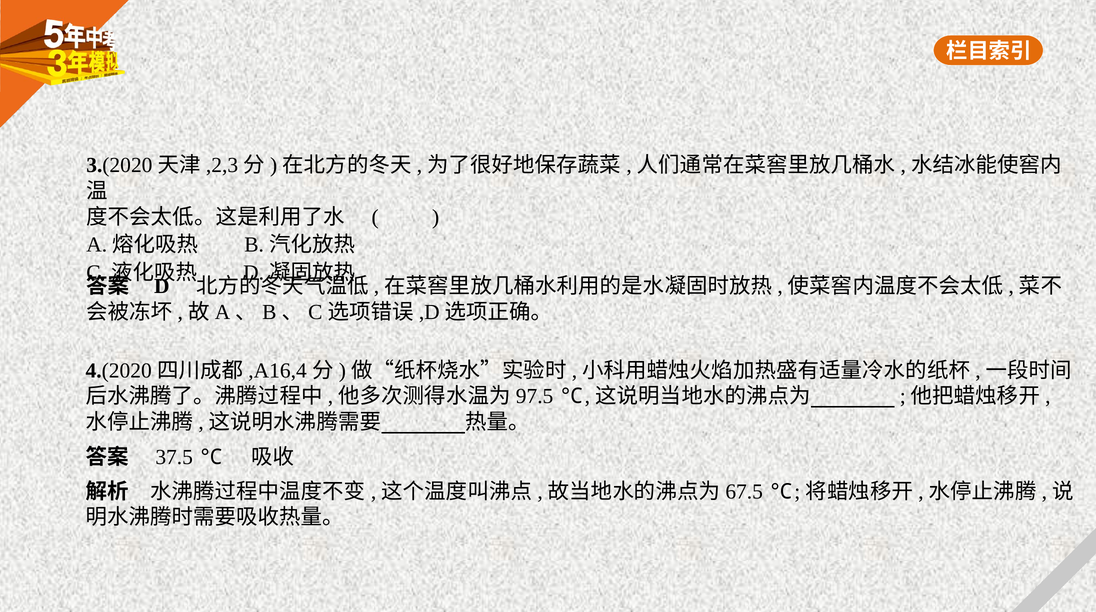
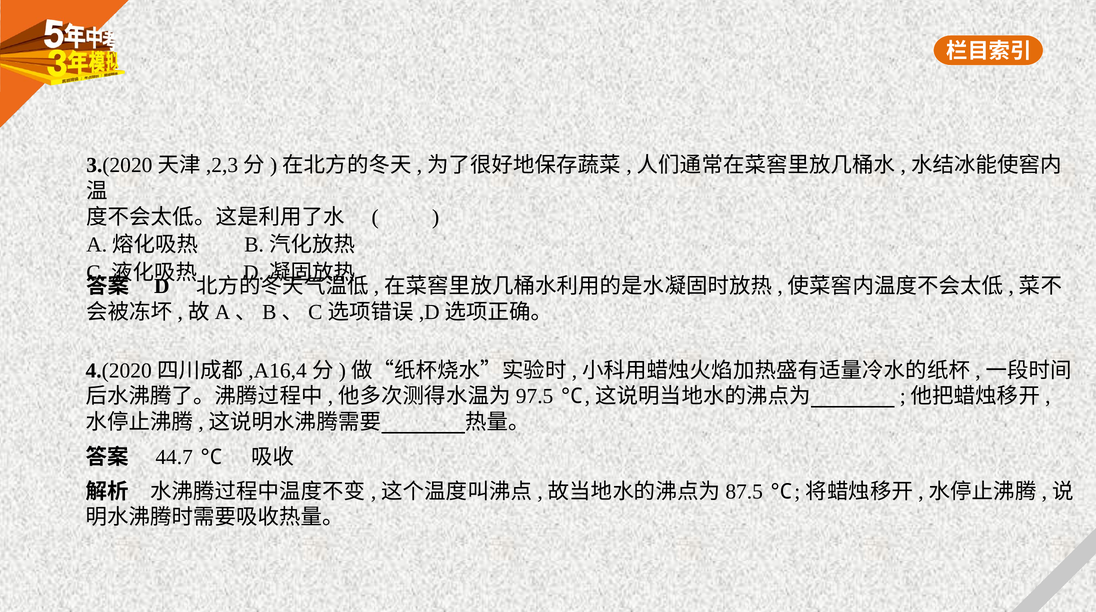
37.5: 37.5 -> 44.7 (174, 458)
67.5: 67.5 -> 87.5 (744, 492)
